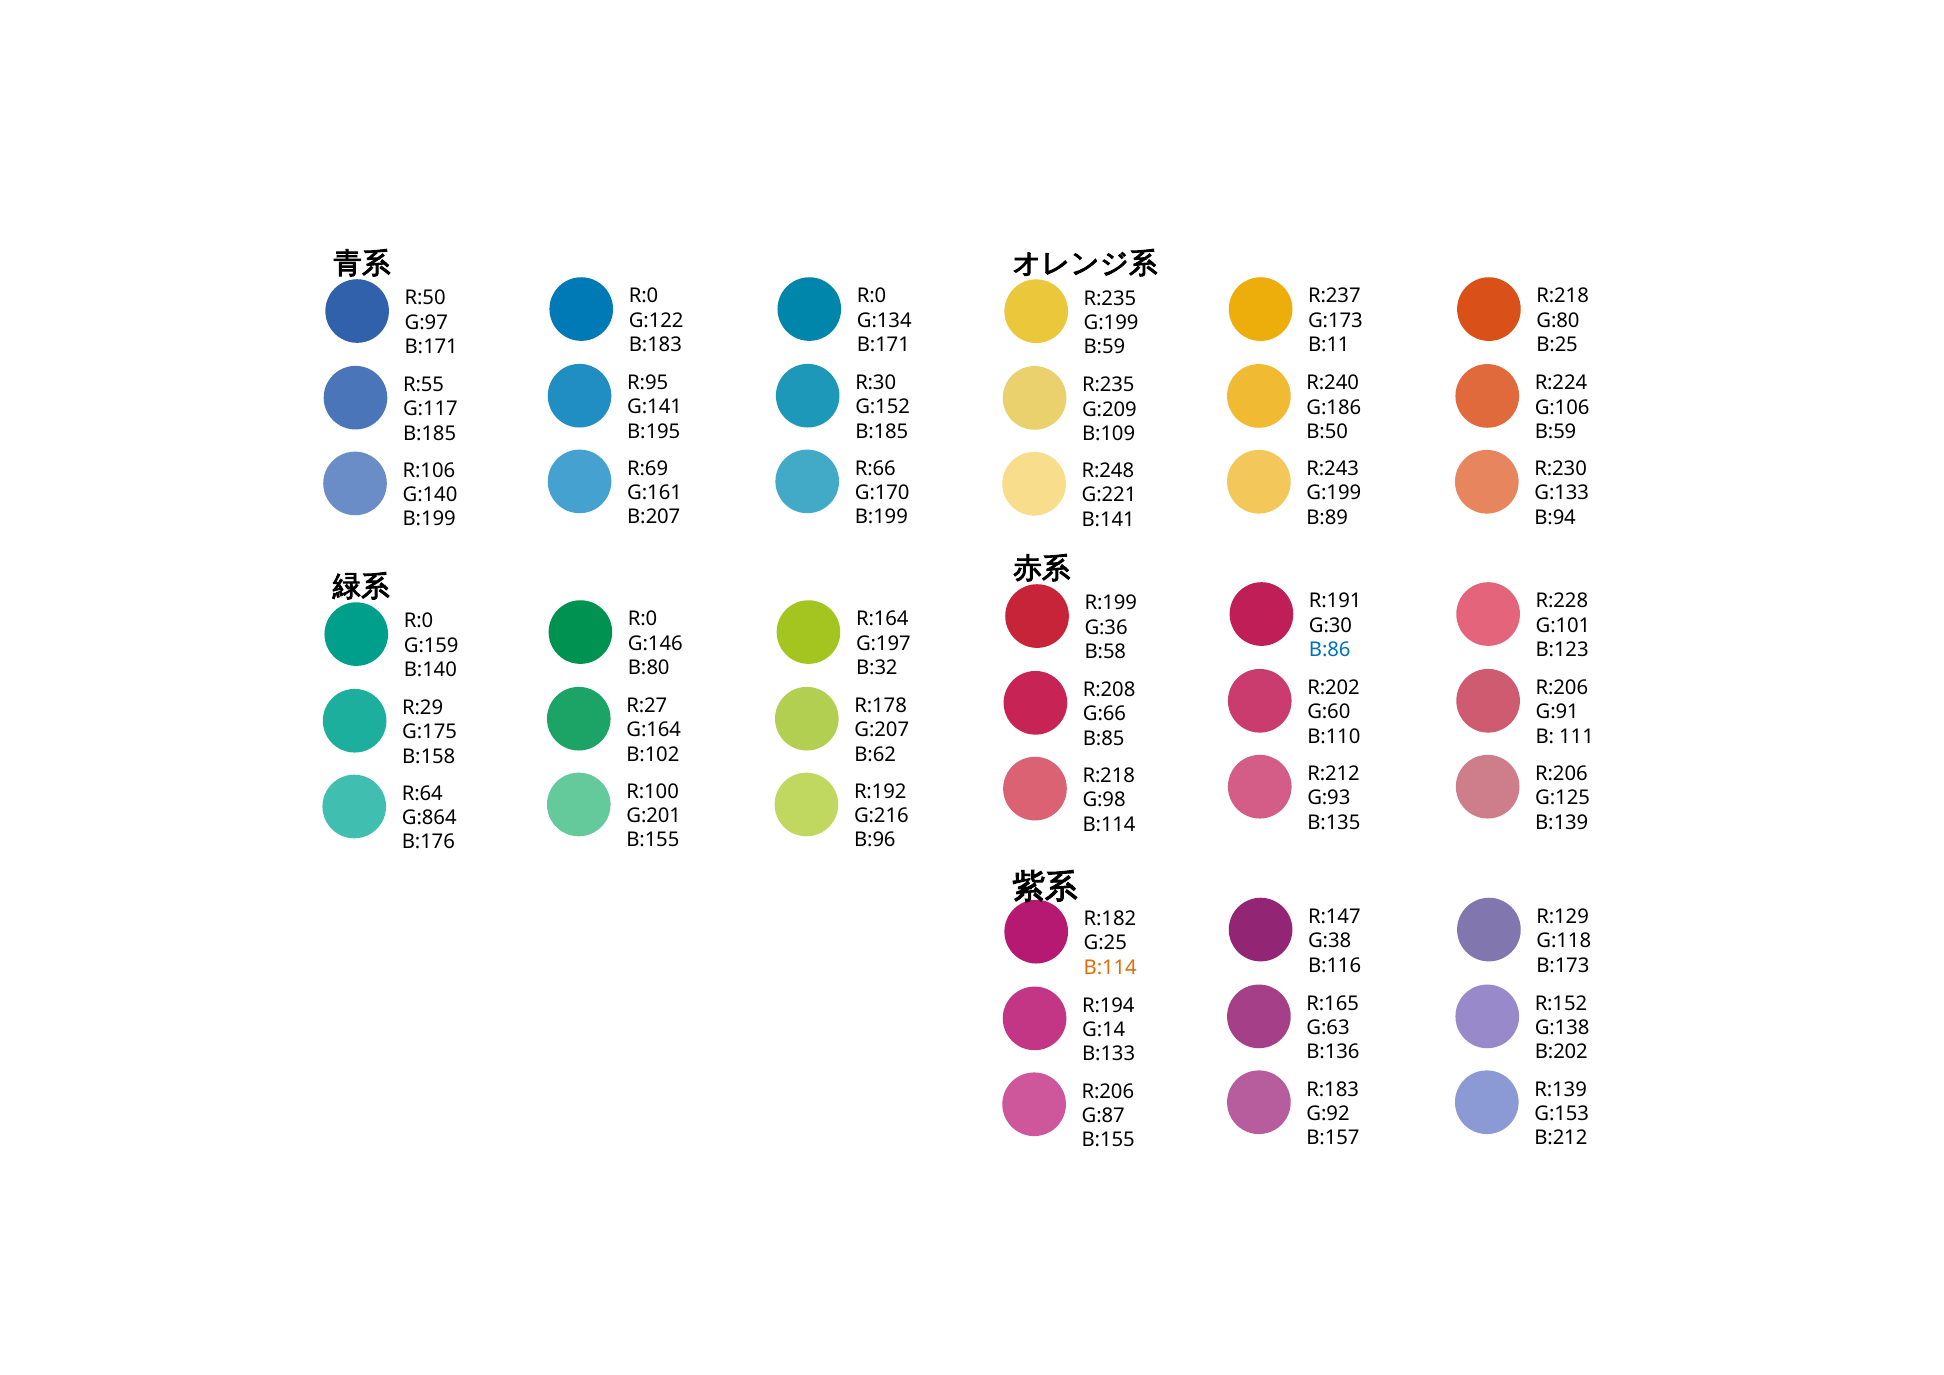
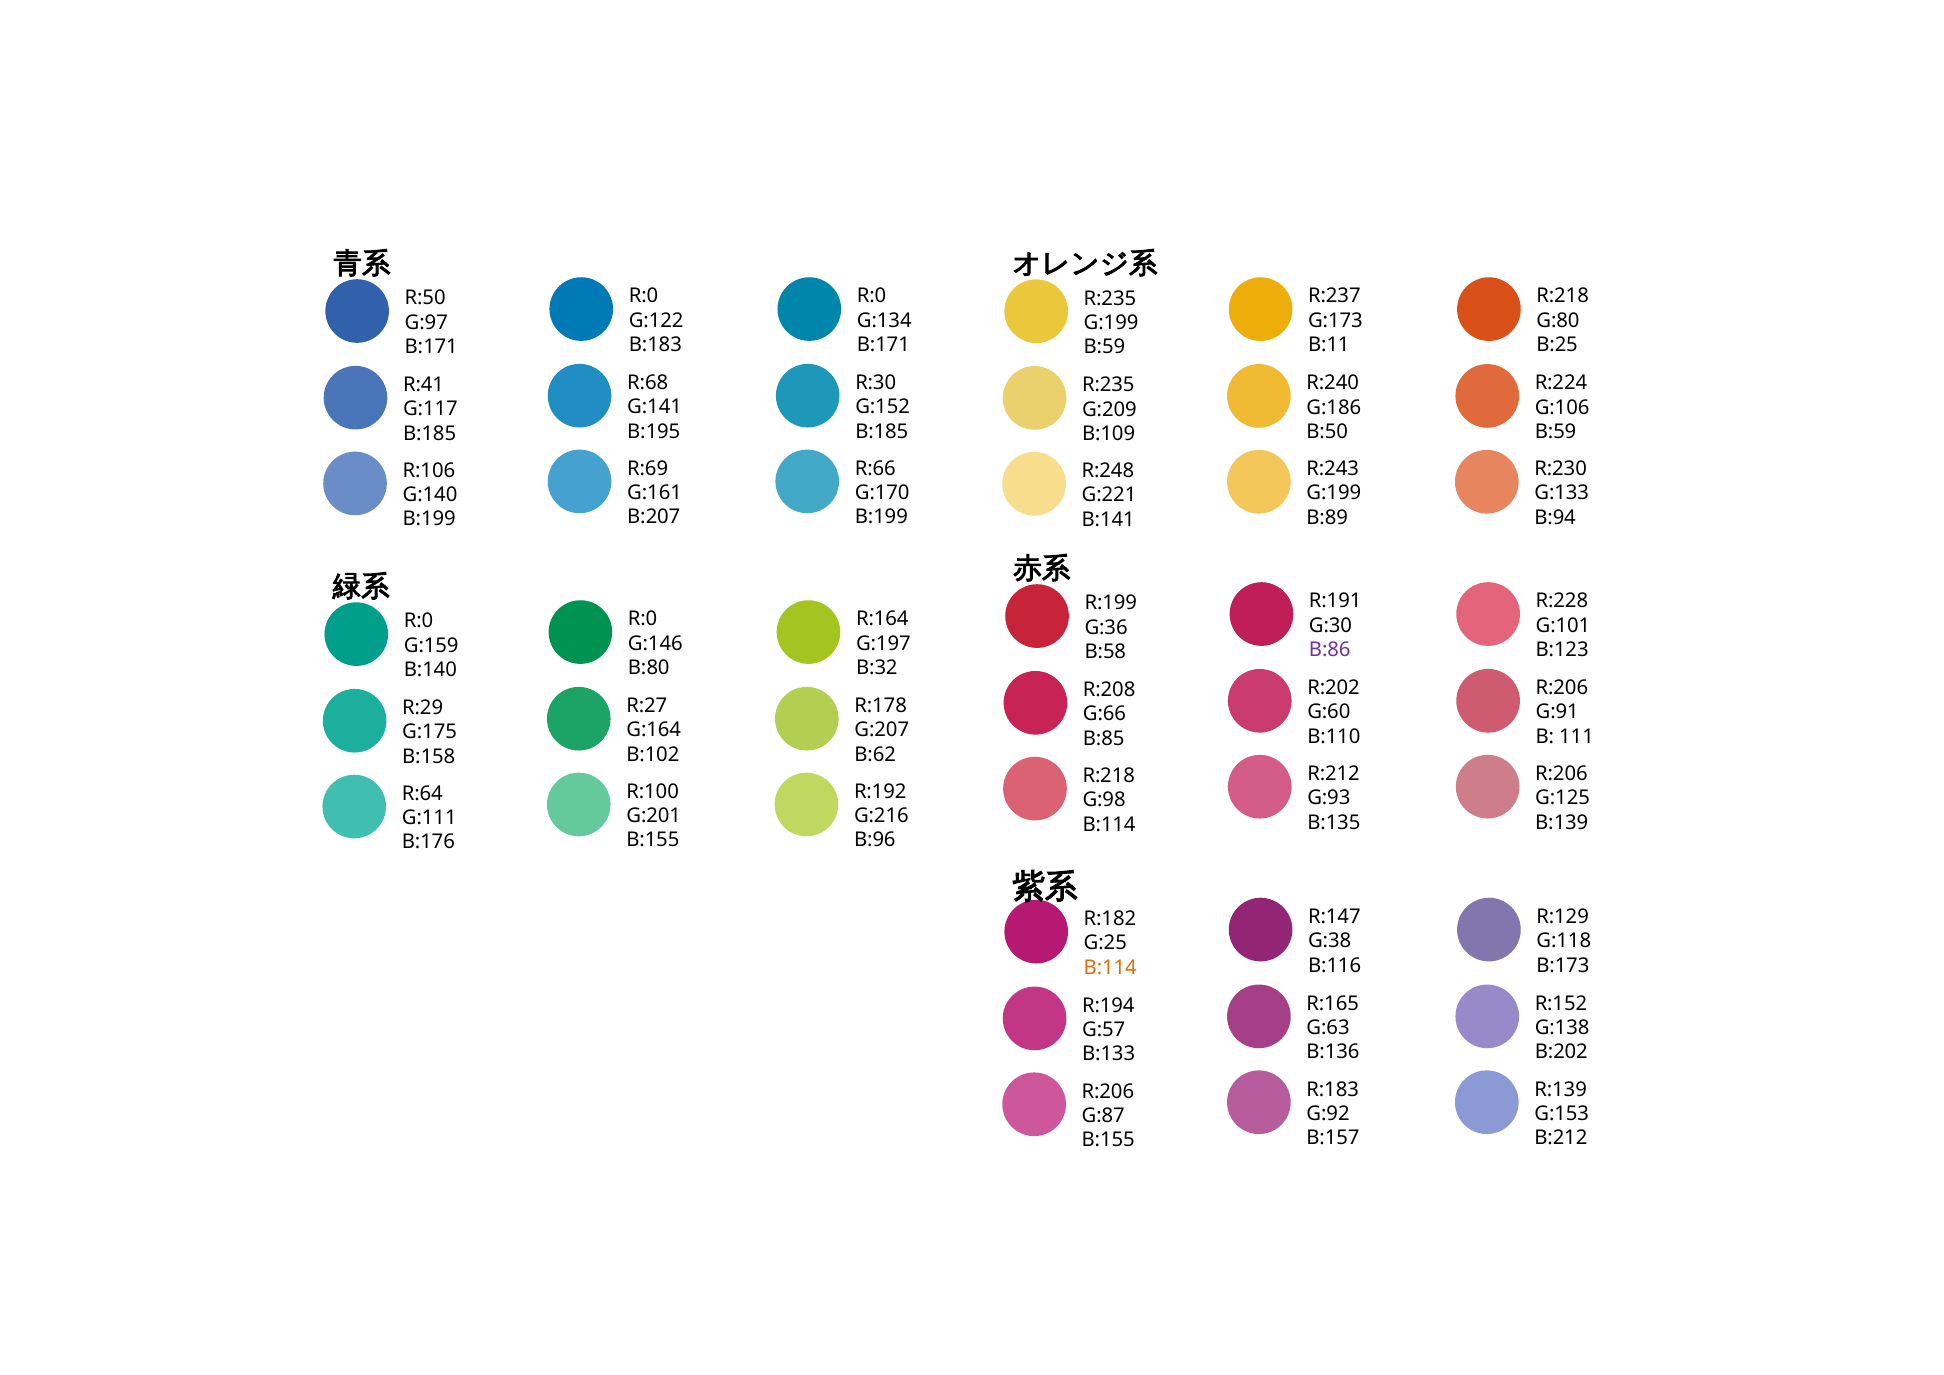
R:95: R:95 -> R:68 (648, 383)
R:55: R:55 -> R:41 (424, 385)
B:86 colour: blue -> purple (1330, 650)
G:864: G:864 -> G:111 (429, 818)
G:14: G:14 -> G:57 (1104, 1029)
